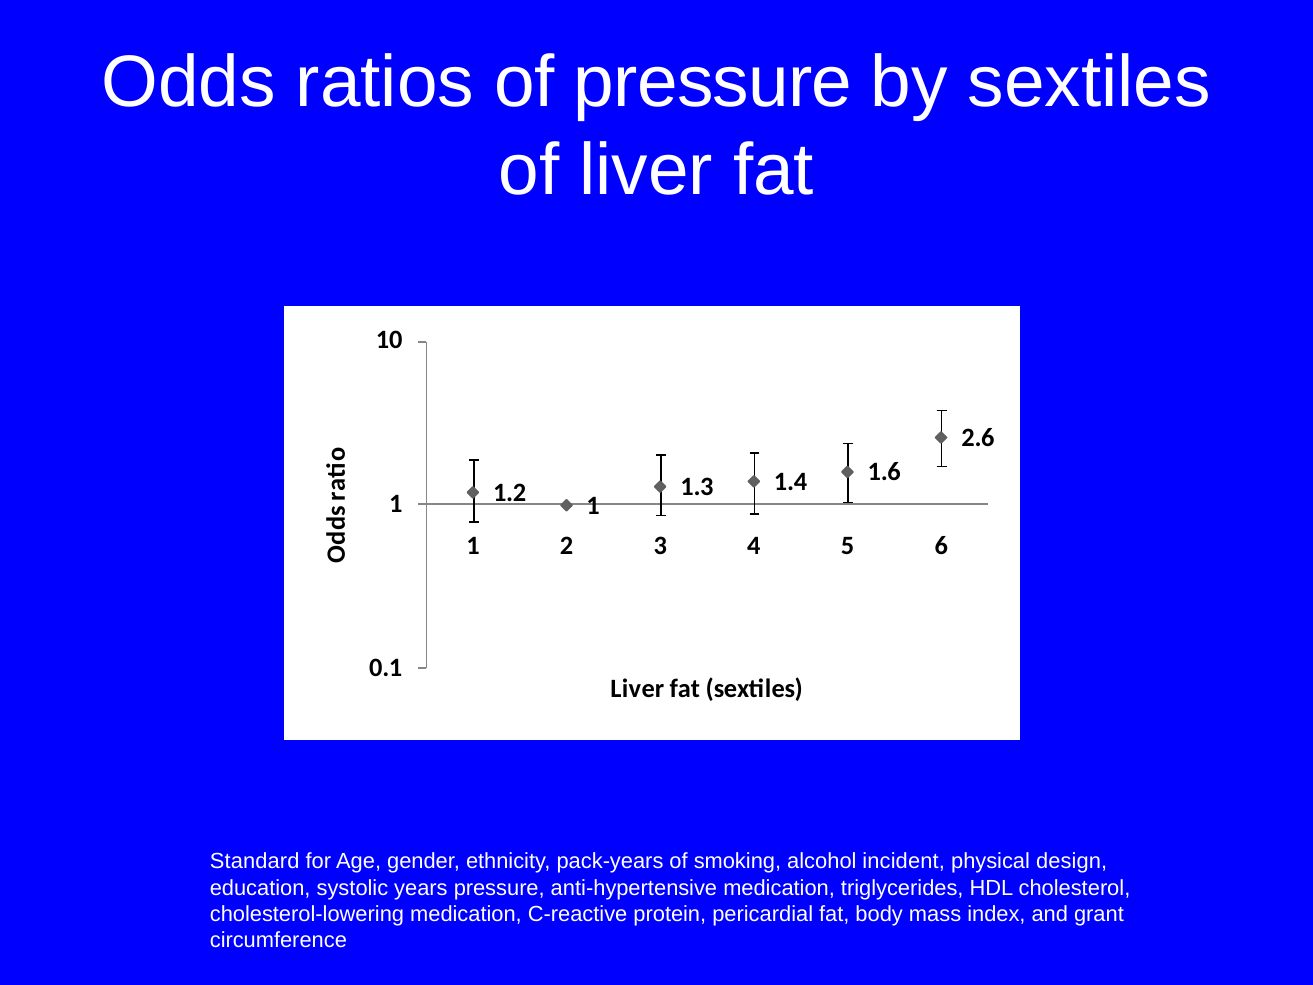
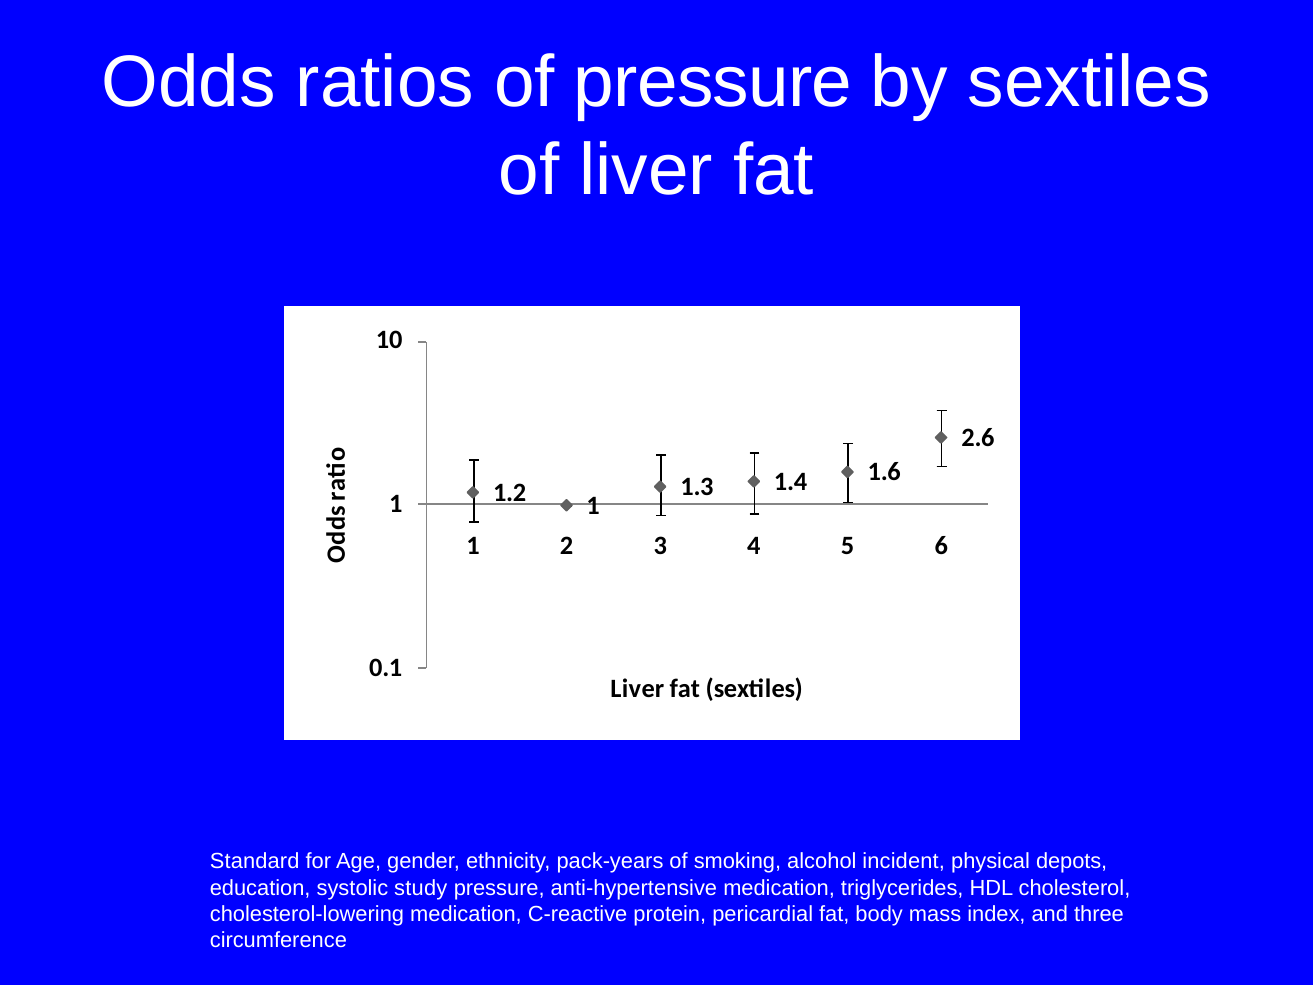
design: design -> depots (1072, 862)
years: years -> study (421, 888)
grant: grant -> three (1099, 914)
